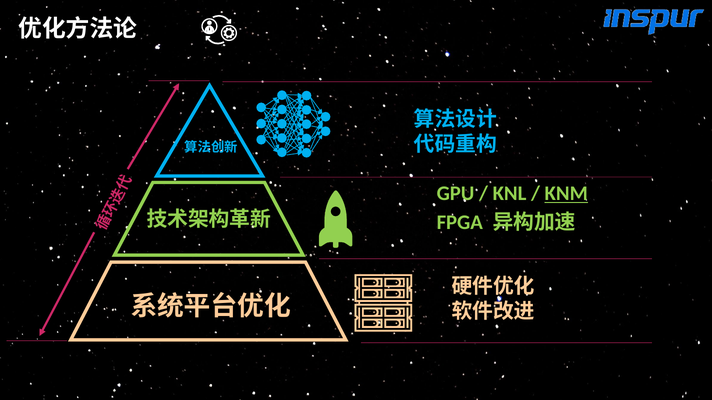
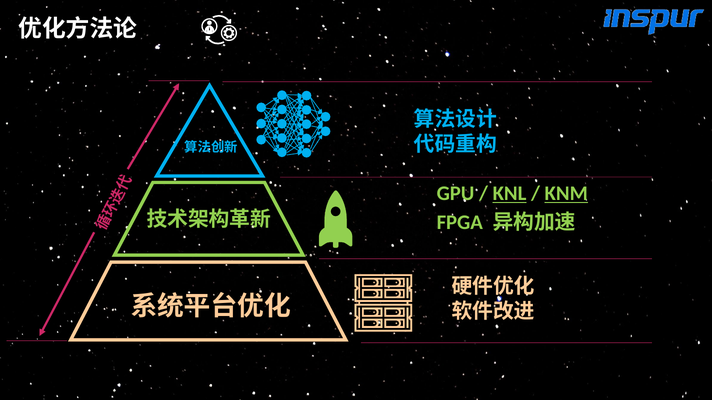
KNL underline: none -> present (510, 194)
